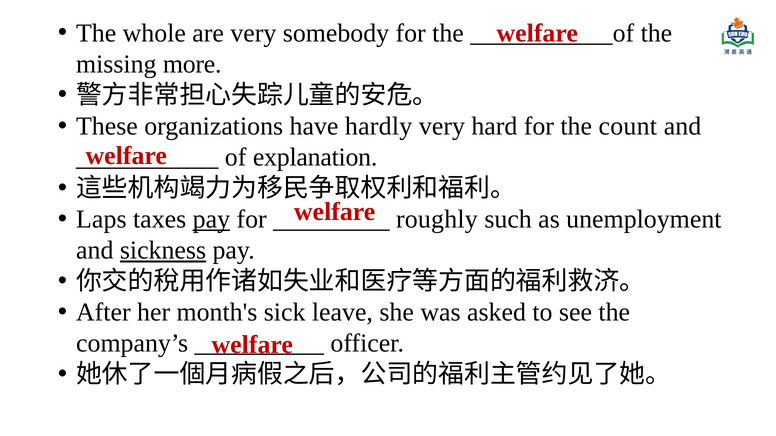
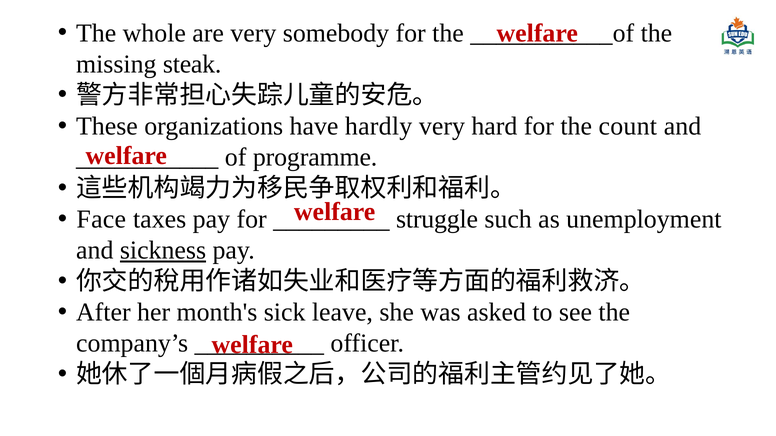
more: more -> steak (192, 64)
explanation: explanation -> programme (315, 158)
Laps: Laps -> Face (101, 220)
pay underline: present -> none (211, 220)
roughly: roughly -> struggle (437, 220)
